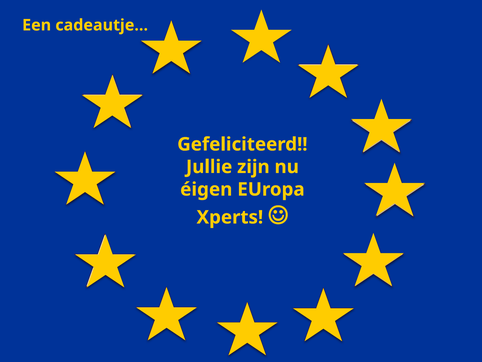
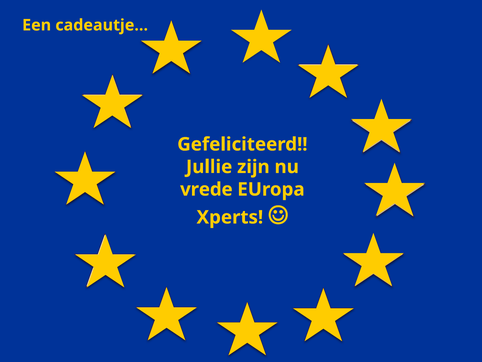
éigen: éigen -> vrede (206, 189)
